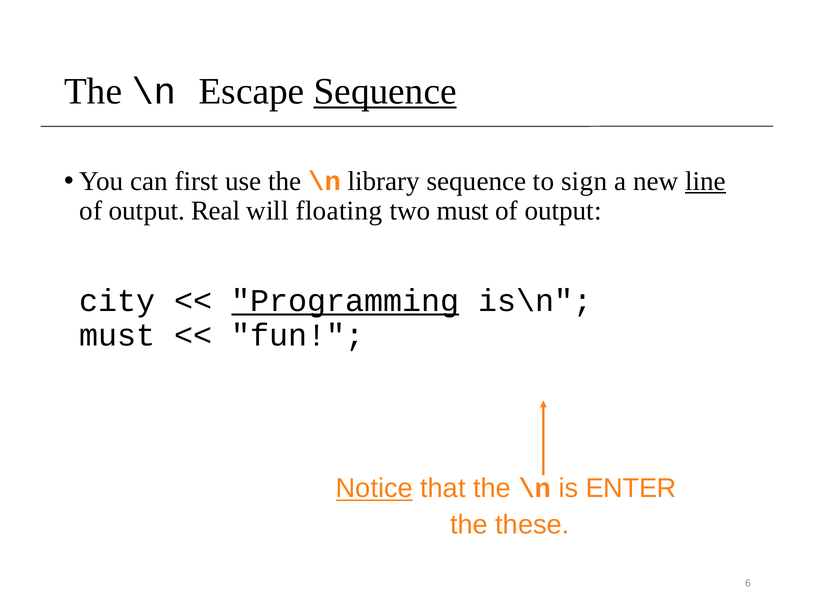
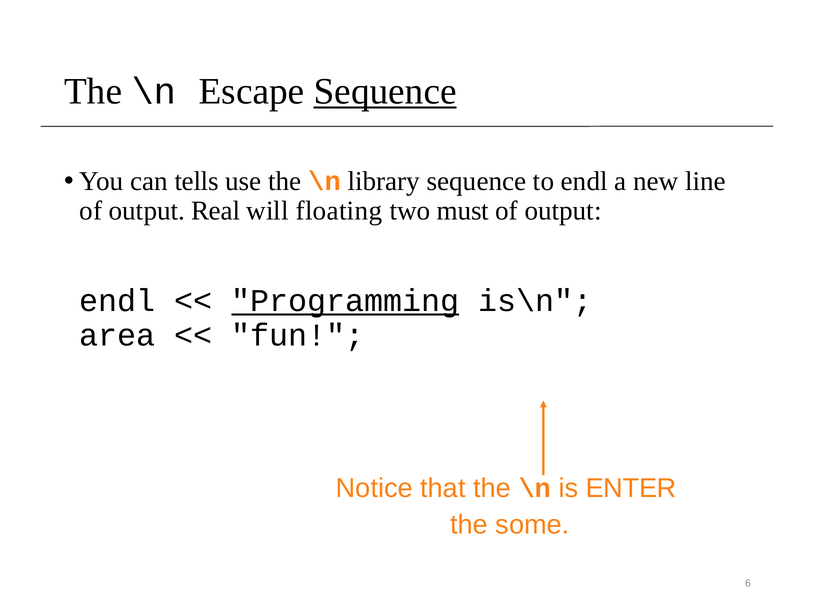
first: first -> tells (197, 181)
to sign: sign -> endl (584, 181)
line underline: present -> none (706, 181)
city: city -> endl (117, 301)
must: must -> area (117, 335)
Notice underline: present -> none (374, 489)
these: these -> some (532, 525)
